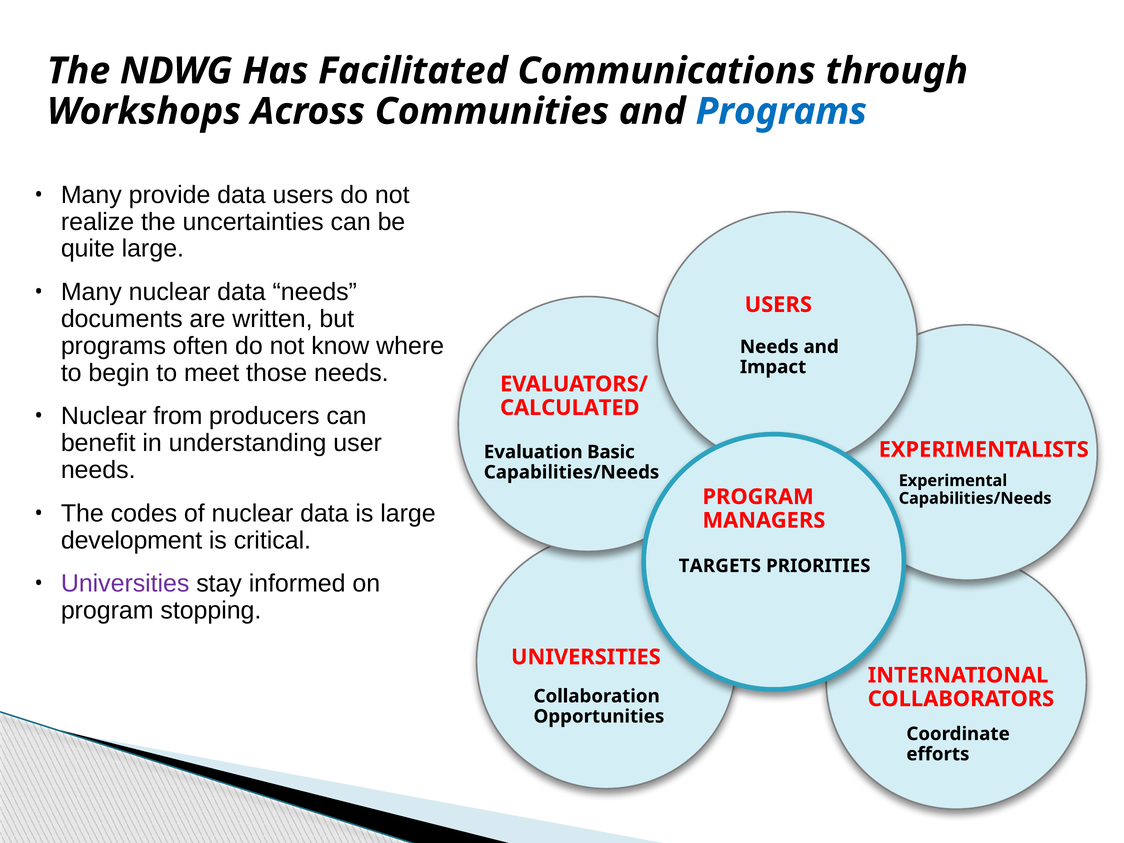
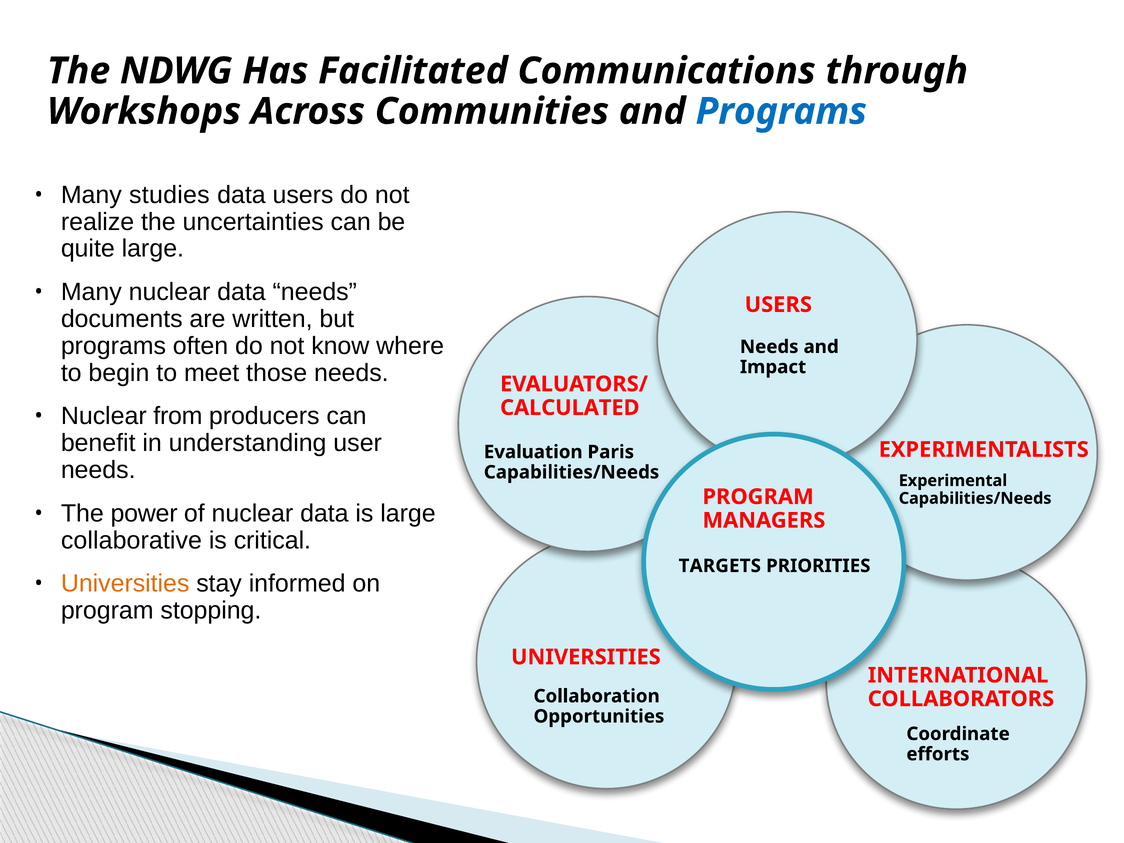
provide: provide -> studies (169, 195)
Basic: Basic -> Paris (611, 452)
codes: codes -> power (144, 513)
development: development -> collaborative (131, 540)
Universities colour: purple -> orange (125, 584)
